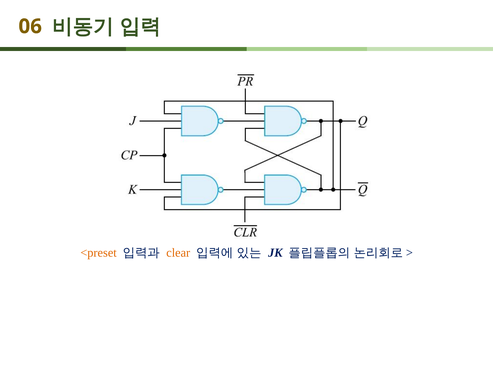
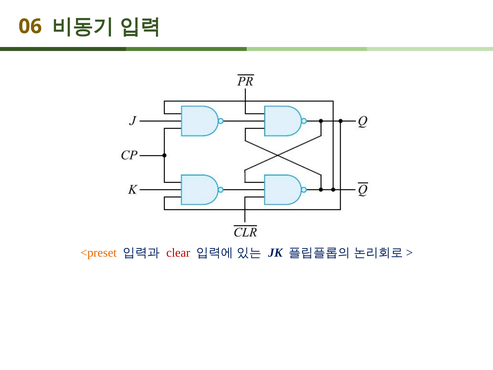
clear colour: orange -> red (178, 253)
